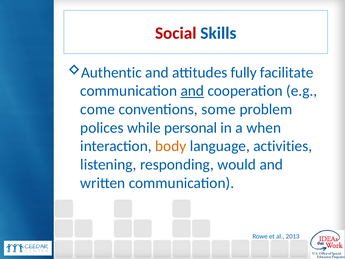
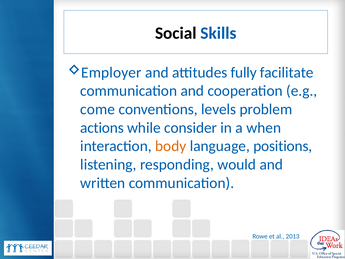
Social colour: red -> black (176, 33)
Authentic: Authentic -> Employer (111, 72)
and underline: present -> none (192, 91)
some: some -> levels (219, 109)
polices: polices -> actions (102, 128)
personal: personal -> consider (191, 128)
activities: activities -> positions (283, 146)
